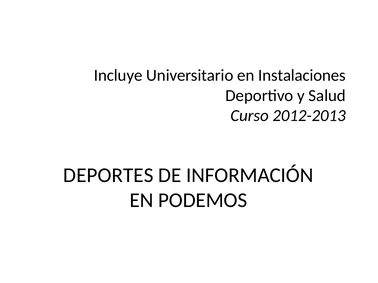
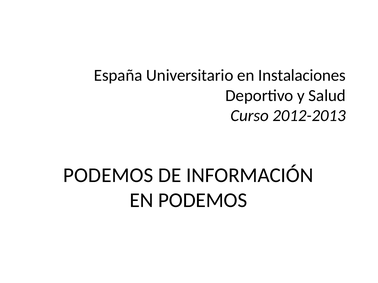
Incluye: Incluye -> España (118, 76)
DEPORTES: DEPORTES -> PODEMOS (108, 175)
